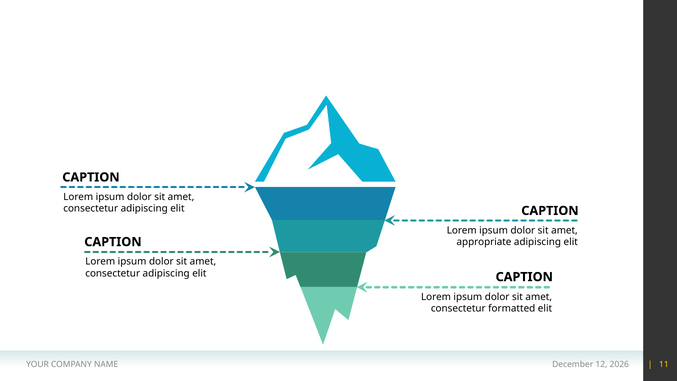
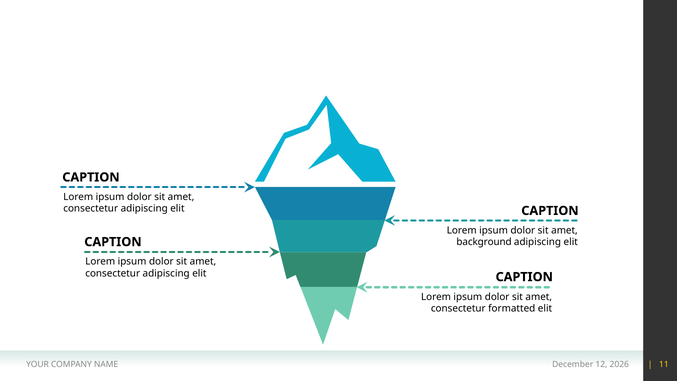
appropriate: appropriate -> background (484, 242)
